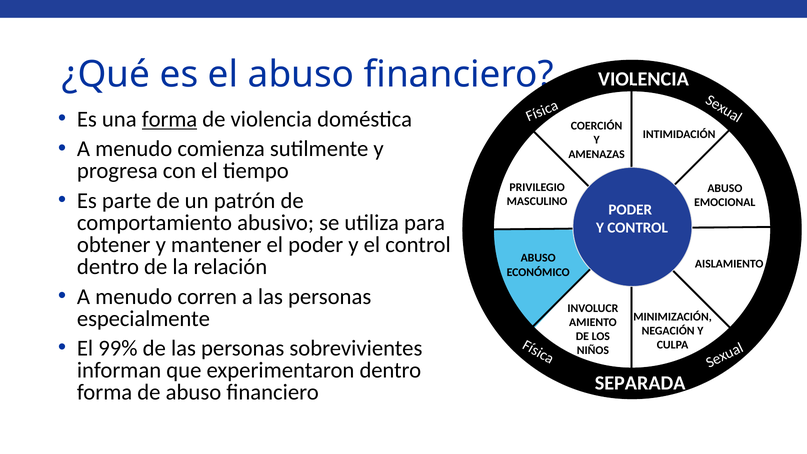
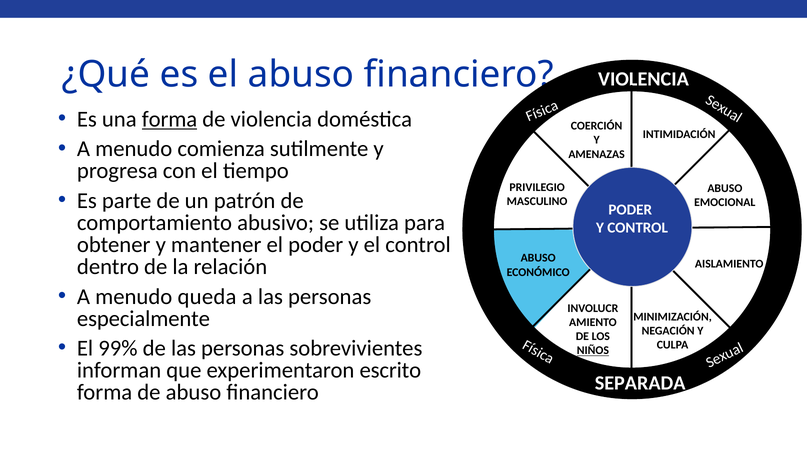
corren: corren -> queda (207, 296)
NIÑOS underline: none -> present (593, 351)
experimentaron dentro: dentro -> escrito (390, 370)
